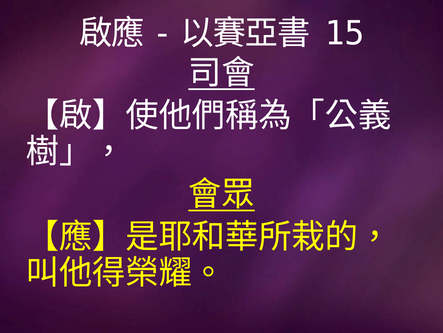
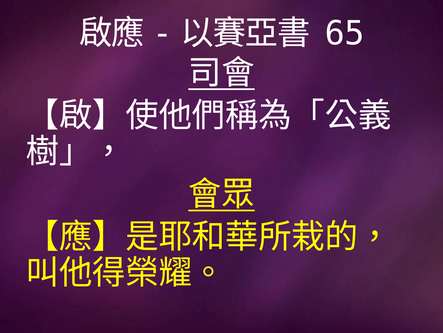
15: 15 -> 65 (345, 33)
